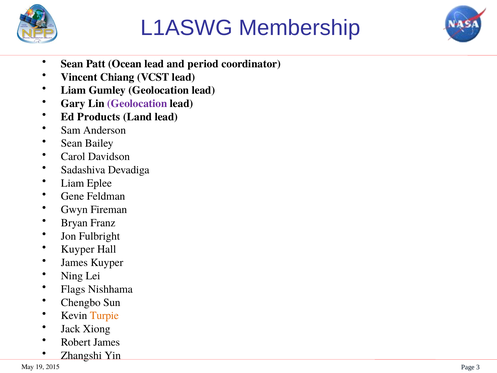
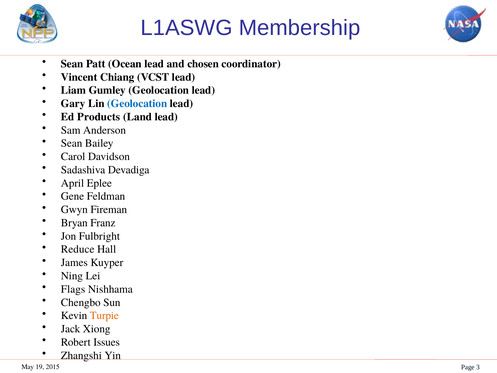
period: period -> chosen (203, 64)
Geolocation colour: purple -> blue (137, 103)
Liam: Liam -> April (73, 183)
Kuyper: Kuyper -> Reduce (78, 249)
Robert James: James -> Issues (107, 342)
